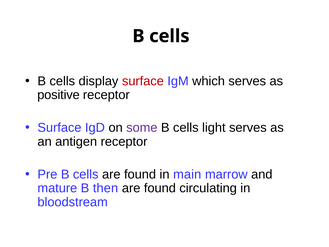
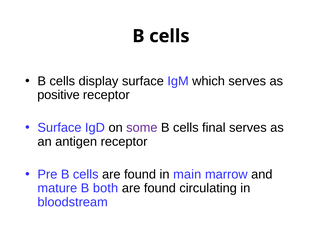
surface colour: red -> black (143, 81)
light: light -> final (214, 128)
then: then -> both (106, 188)
